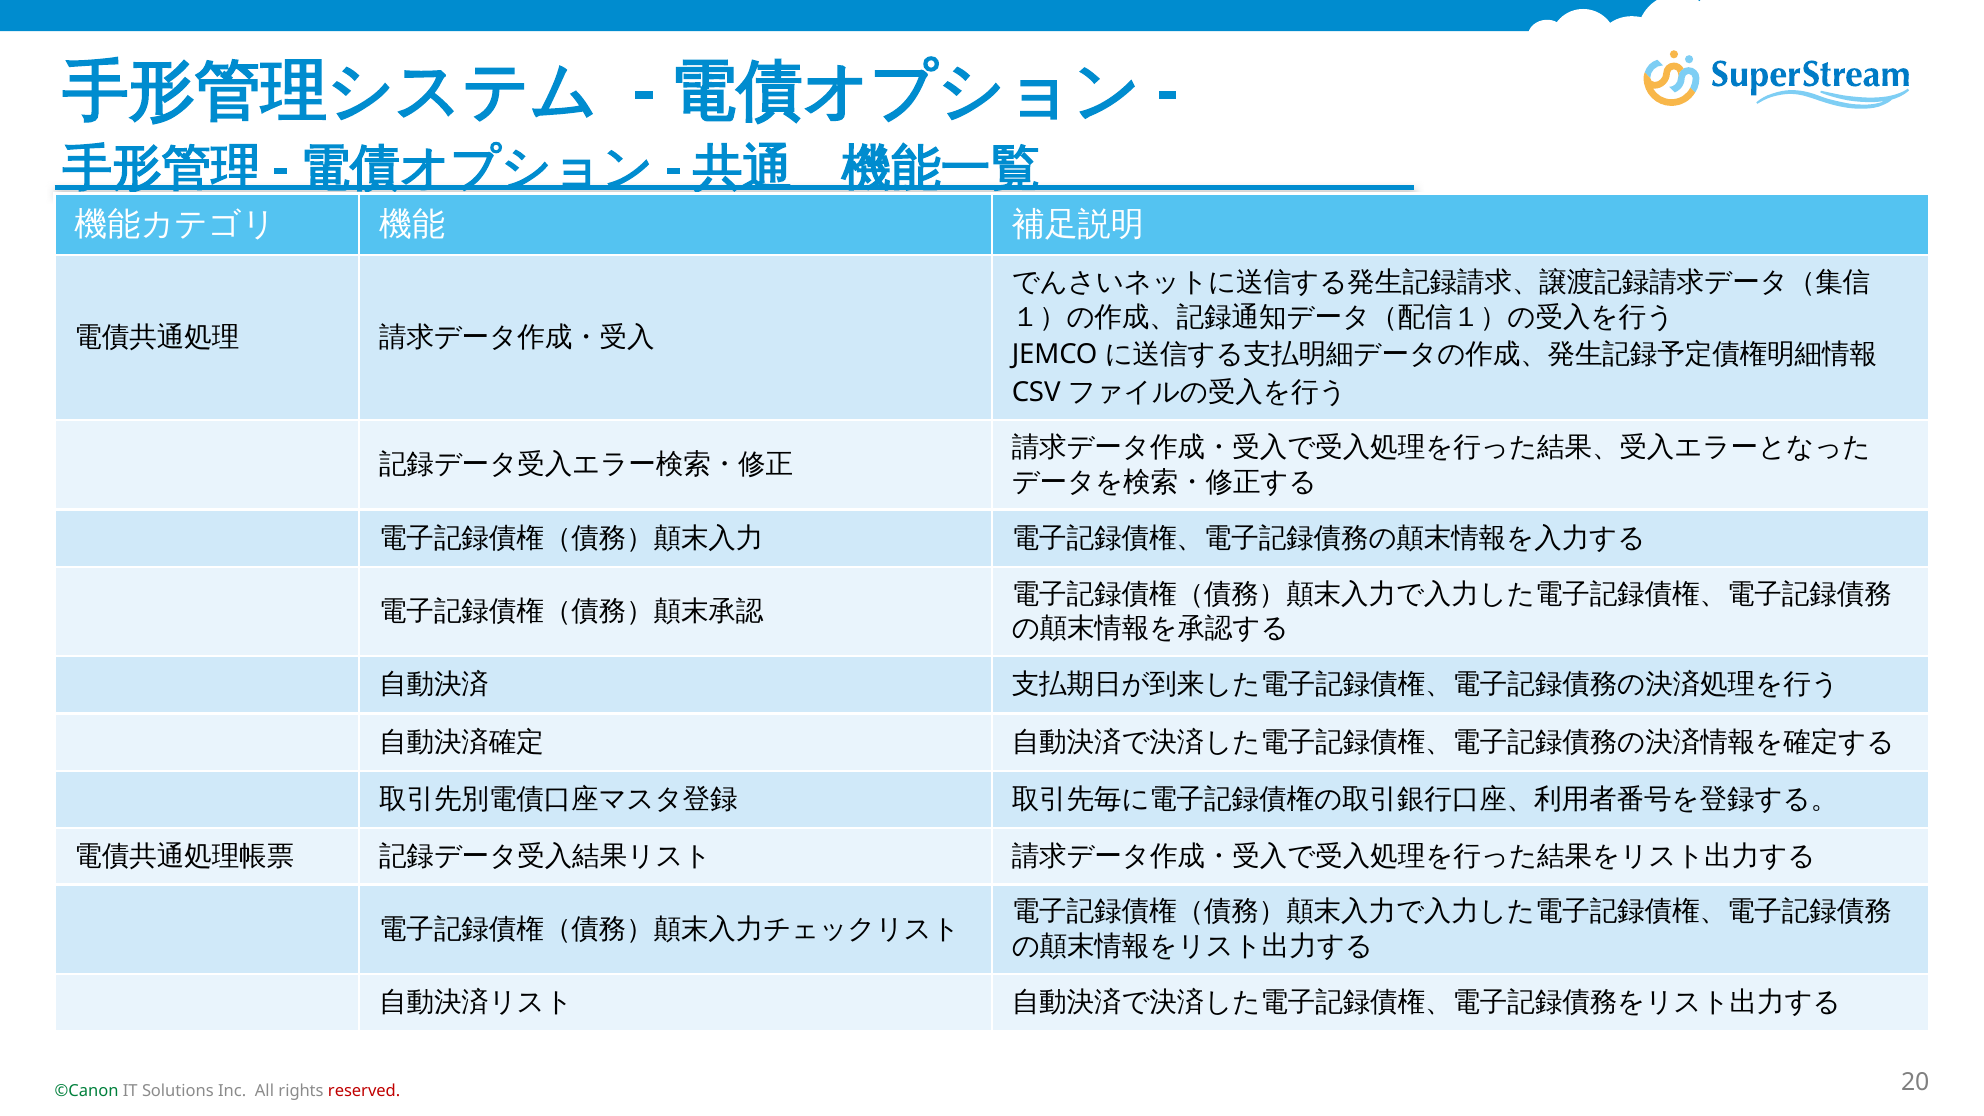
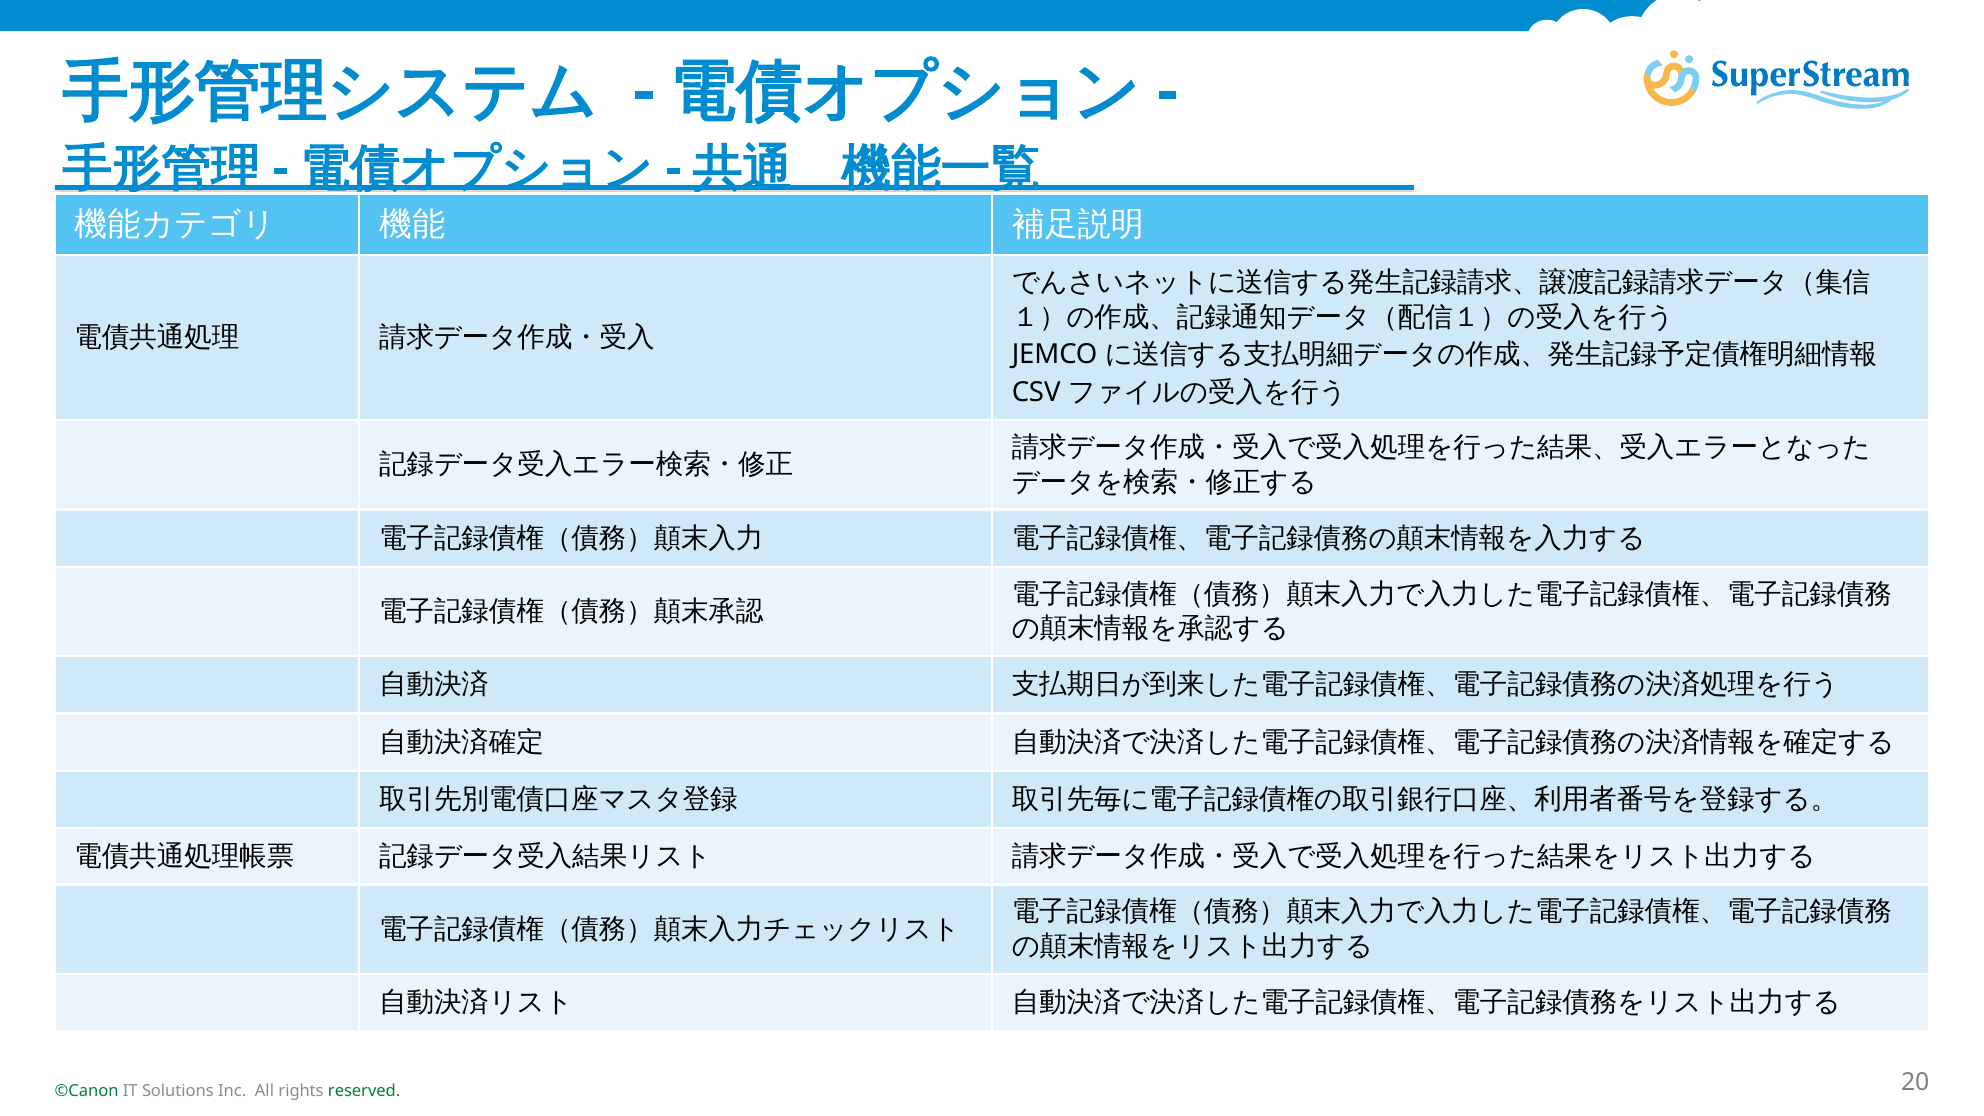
reserved colour: red -> green (364, 1091)
